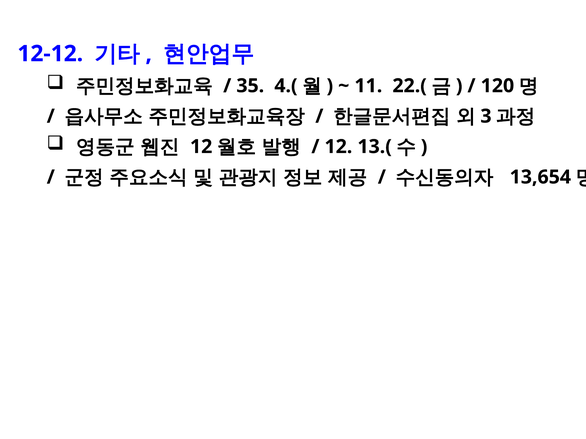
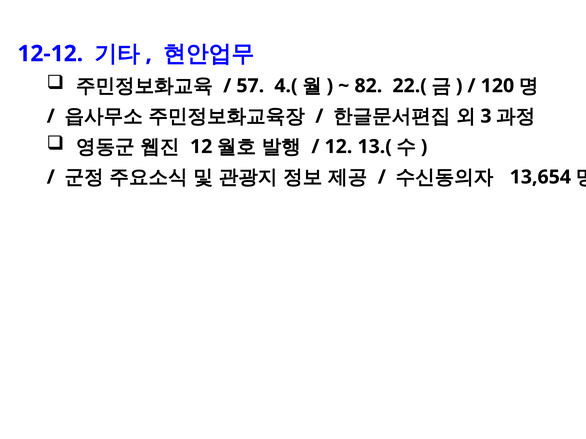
35: 35 -> 57 (250, 86)
11: 11 -> 82 (368, 86)
